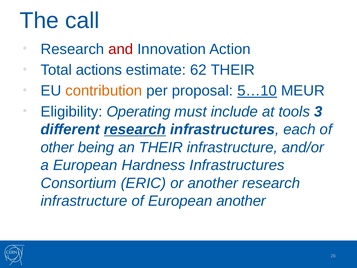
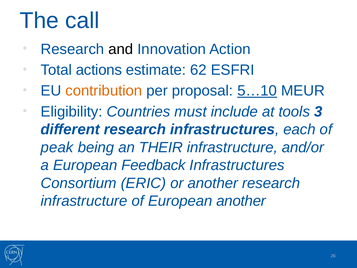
and colour: red -> black (121, 49)
62 THEIR: THEIR -> ESFRI (233, 70)
Operating: Operating -> Countries (139, 112)
research underline: present -> none (135, 129)
other: other -> peak (57, 147)
Hardness: Hardness -> Feedback (154, 165)
